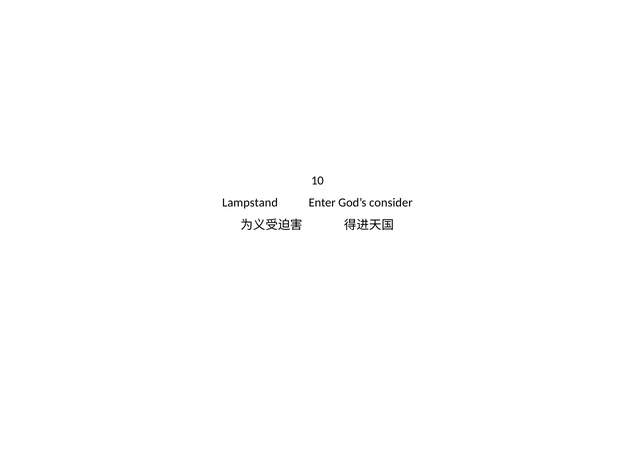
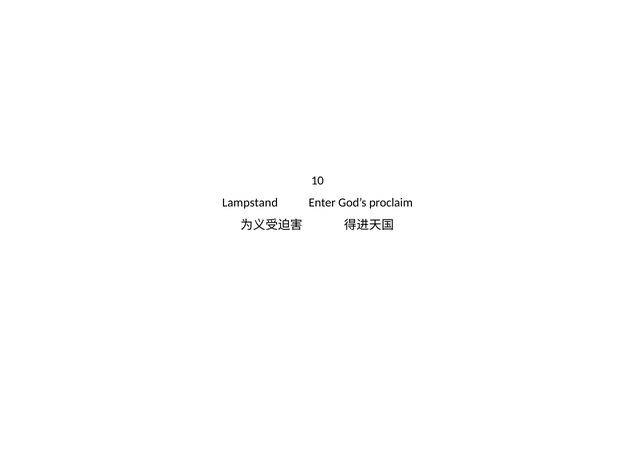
consider: consider -> proclaim (391, 203)
